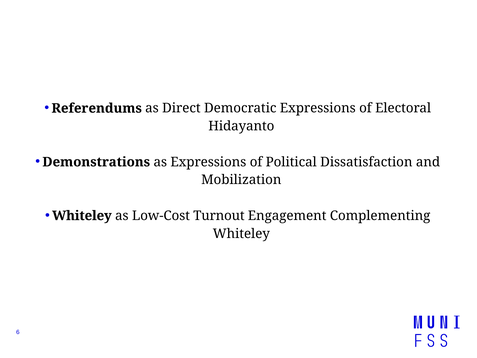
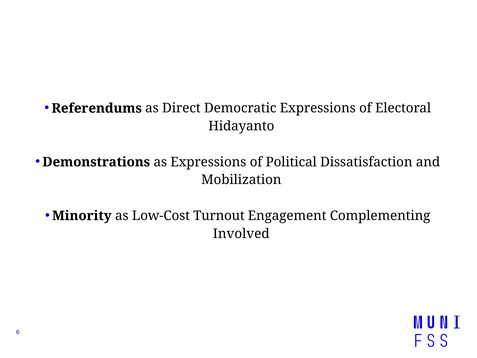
Whiteley: Whiteley -> Minority (82, 216)
Whiteley: Whiteley -> Involved (241, 233)
